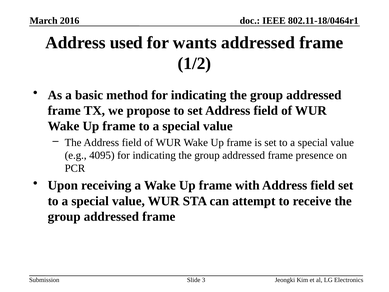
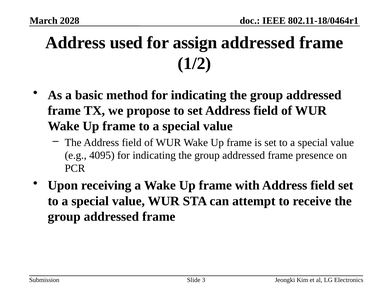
2016: 2016 -> 2028 (70, 21)
wants: wants -> assign (195, 43)
